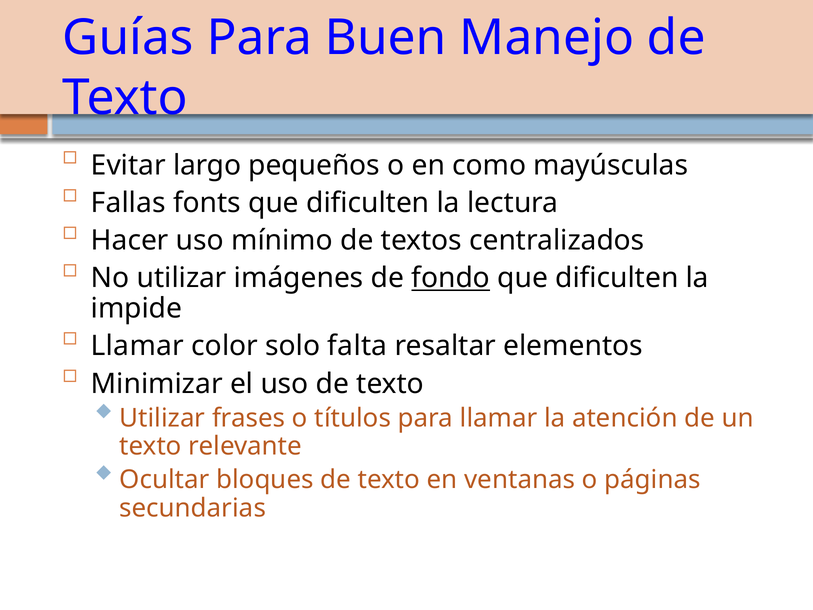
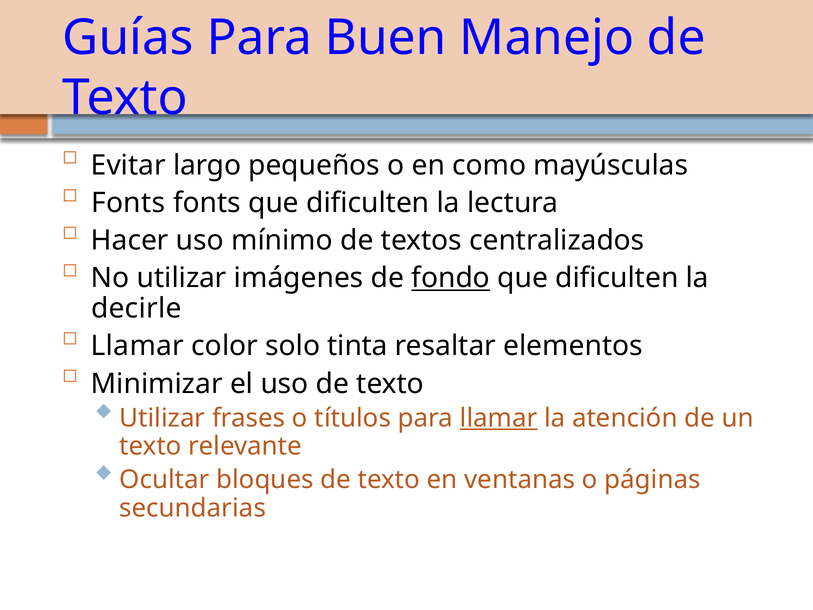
Fallas: Fallas -> Fonts (128, 203)
impide: impide -> decirle (136, 308)
falta: falta -> tinta (358, 346)
llamar underline: none -> present (499, 418)
